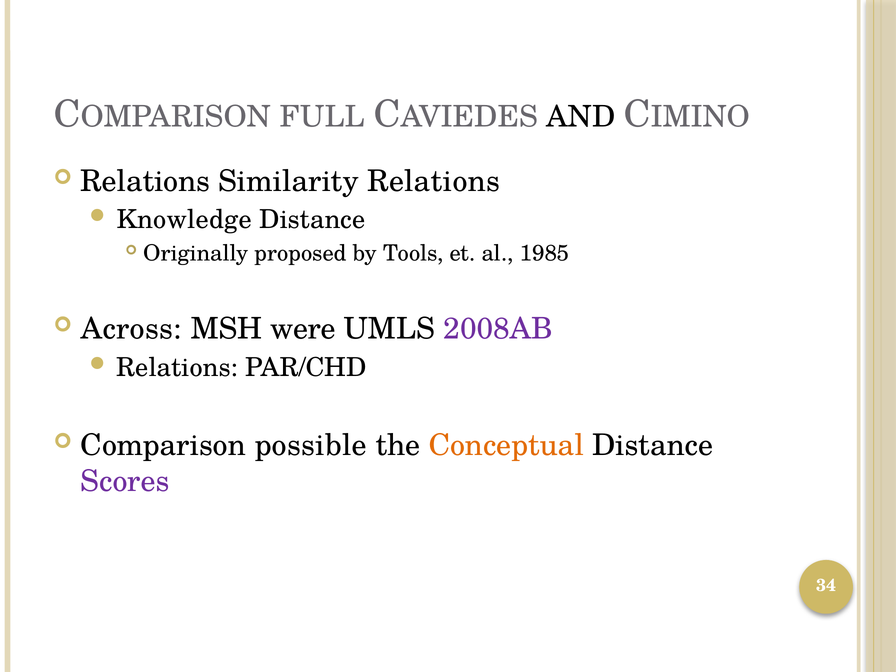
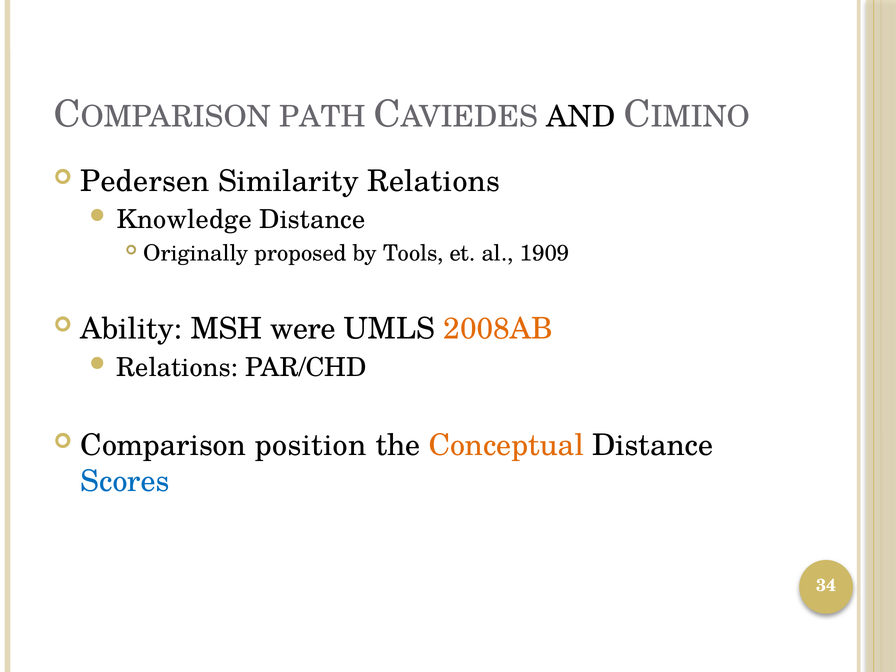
FULL: FULL -> PATH (323, 117)
Relations: Relations -> Pedersen (145, 181)
1985: 1985 -> 1909 (545, 253)
Across: Across -> Ability (131, 329)
2008AB colour: purple -> orange (498, 329)
possible: possible -> position (311, 446)
Scores colour: purple -> blue (125, 481)
